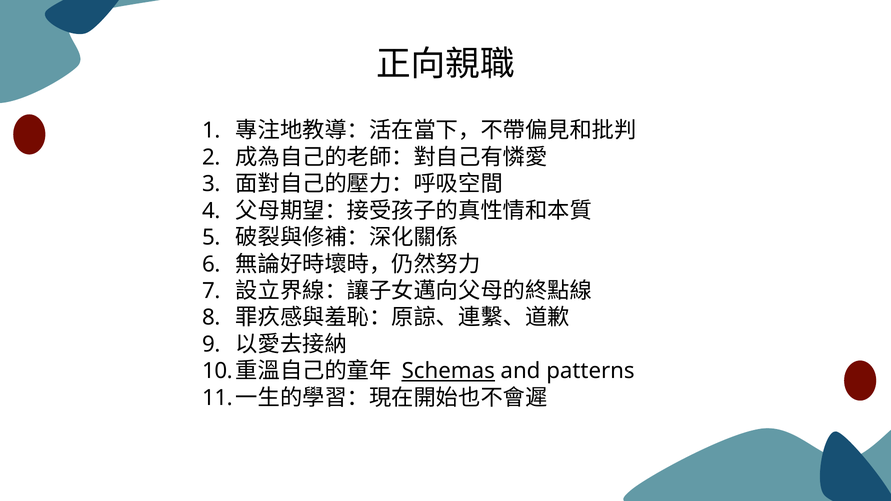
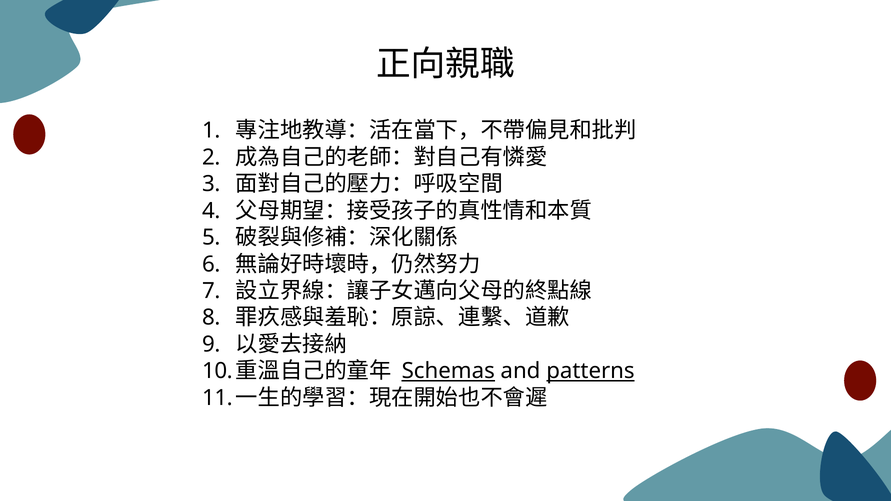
patterns underline: none -> present (590, 371)
